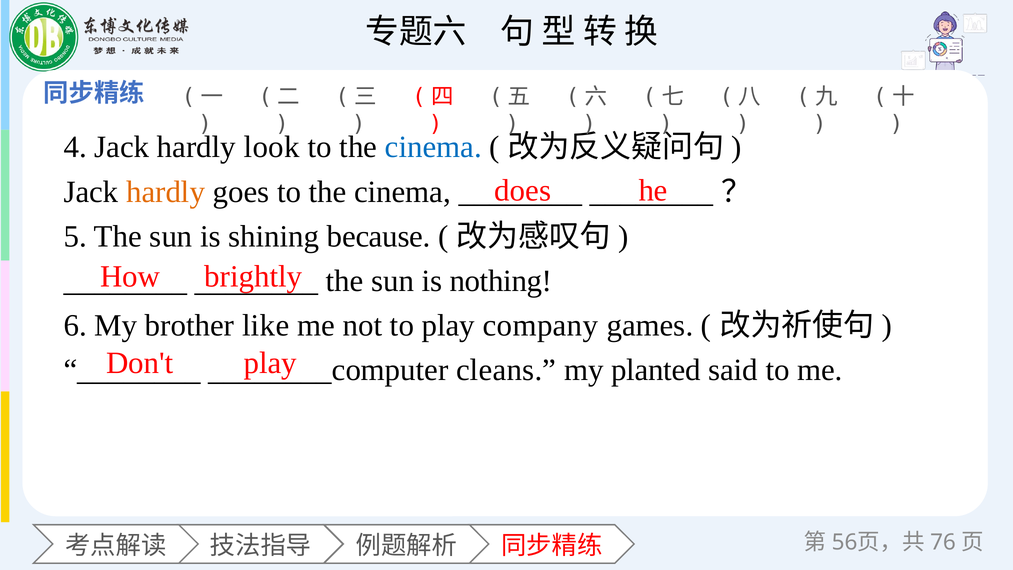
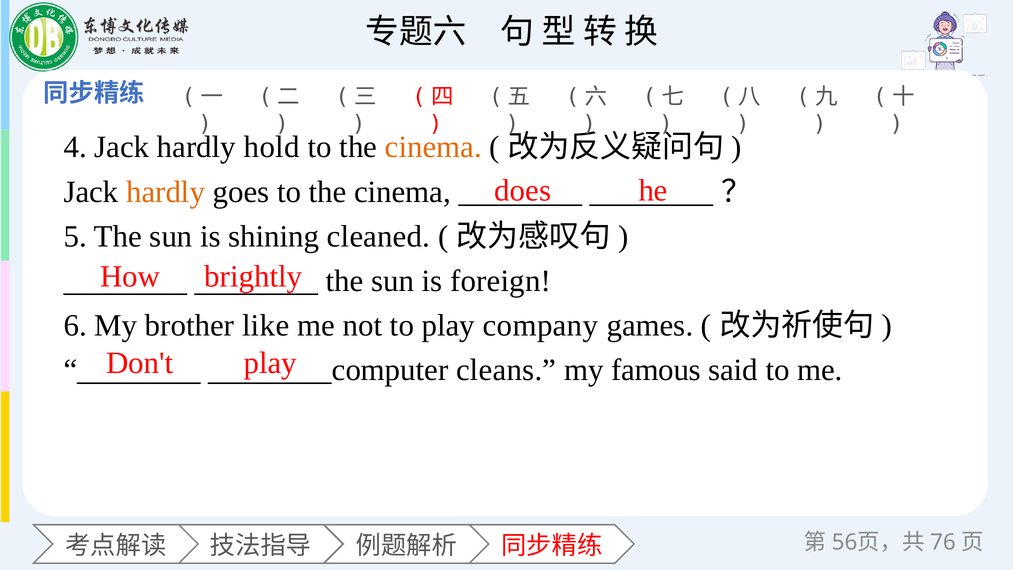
look: look -> hold (272, 147)
cinema colour: blue -> orange (433, 147)
because: because -> cleaned (379, 236)
nothing: nothing -> foreign (501, 281)
planted: planted -> famous (656, 370)
